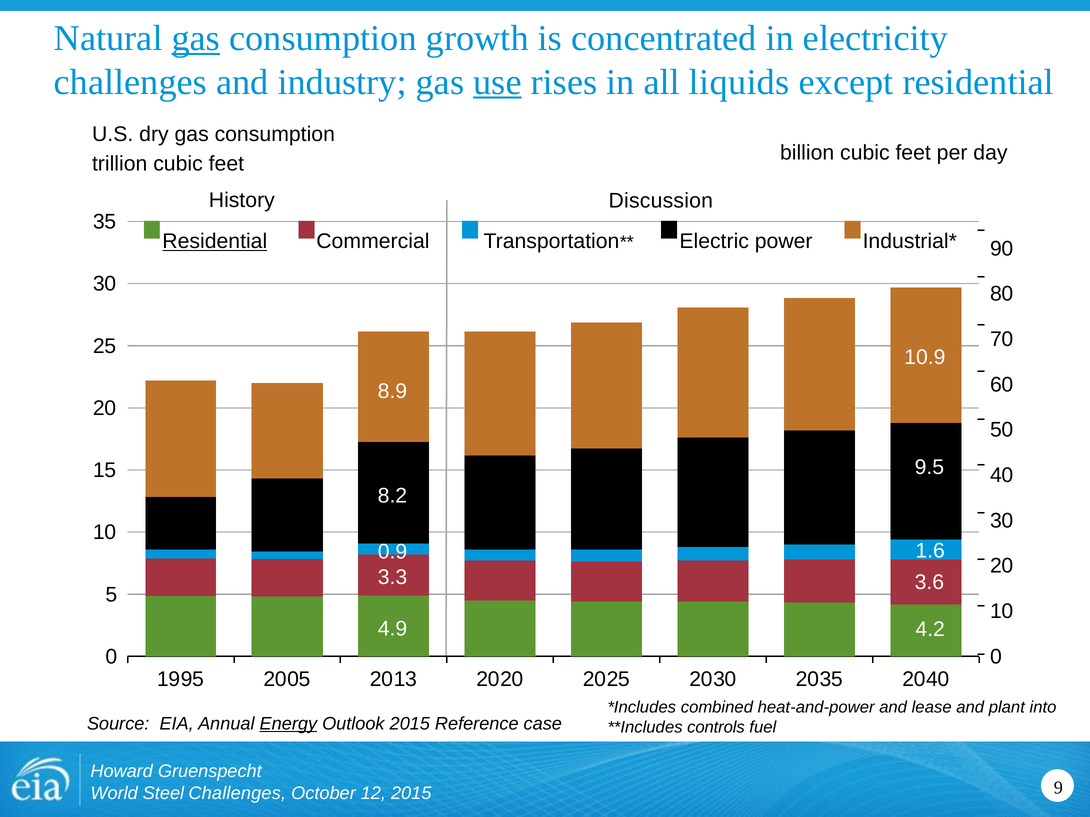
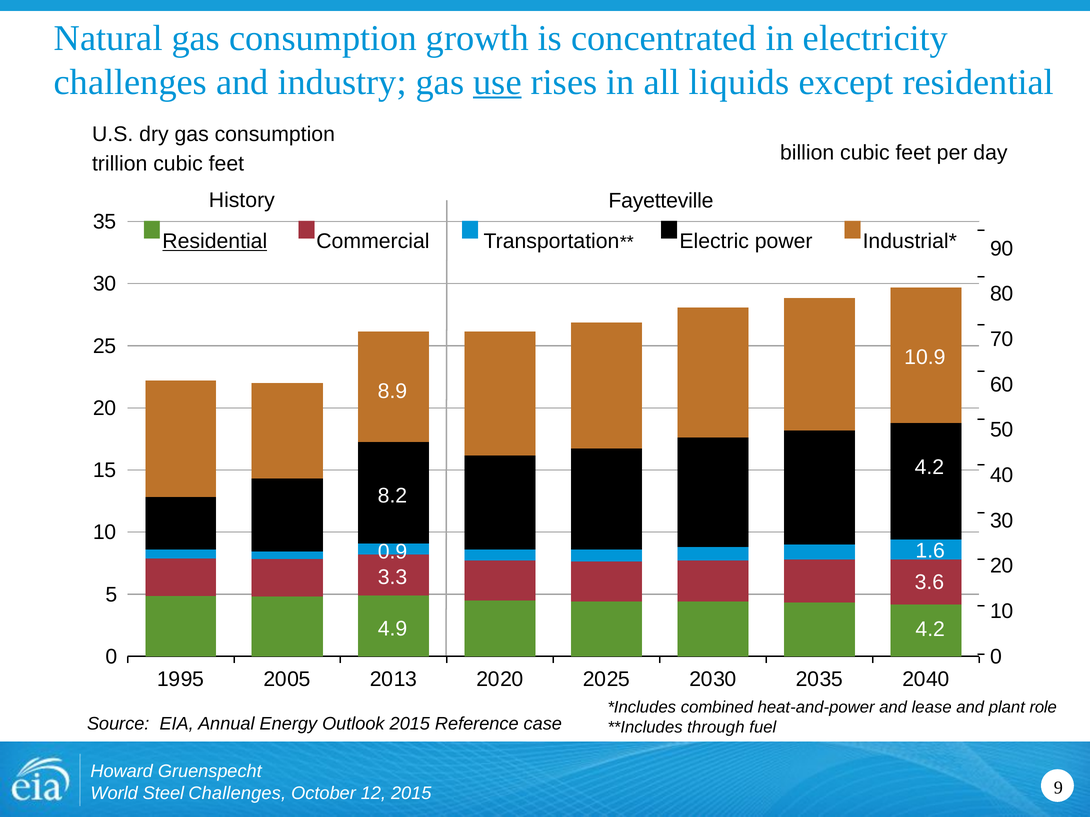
gas underline: present -> none (196, 38)
Discussion: Discussion -> Fayetteville (661, 201)
9.5: 9.5 -> 4.2 (929, 468)
into: into -> role (1043, 708)
Energy underline: present -> none (288, 724)
controls: controls -> through (716, 728)
